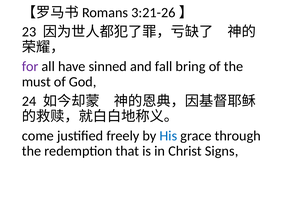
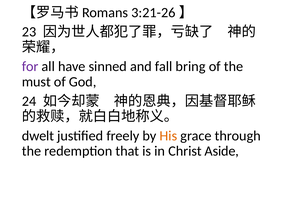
come: come -> dwelt (38, 136)
His colour: blue -> orange (168, 136)
Signs: Signs -> Aside (222, 151)
